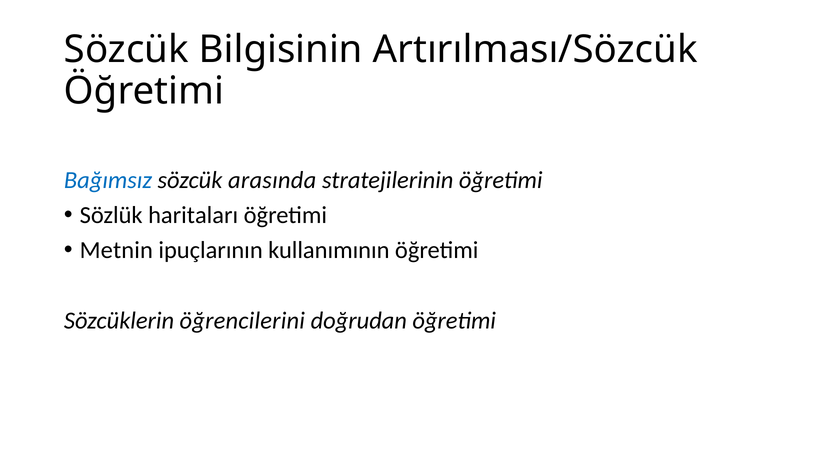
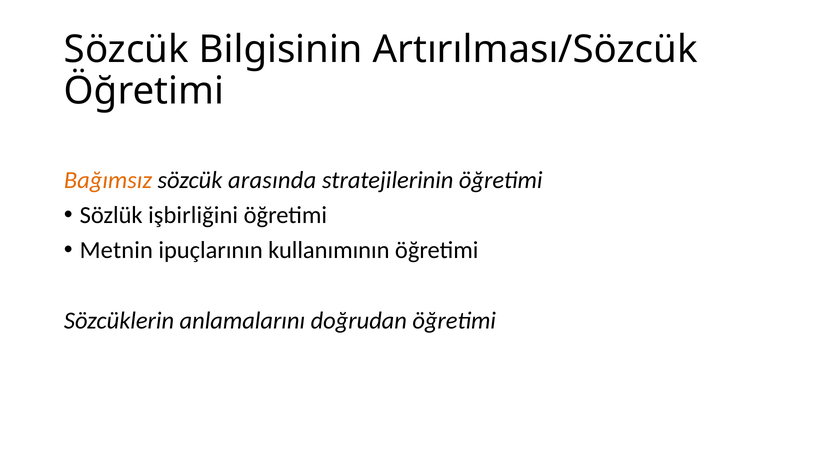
Bağımsız colour: blue -> orange (108, 180)
haritaları: haritaları -> işbirliğini (193, 215)
öğrencilerini: öğrencilerini -> anlamalarını (242, 321)
